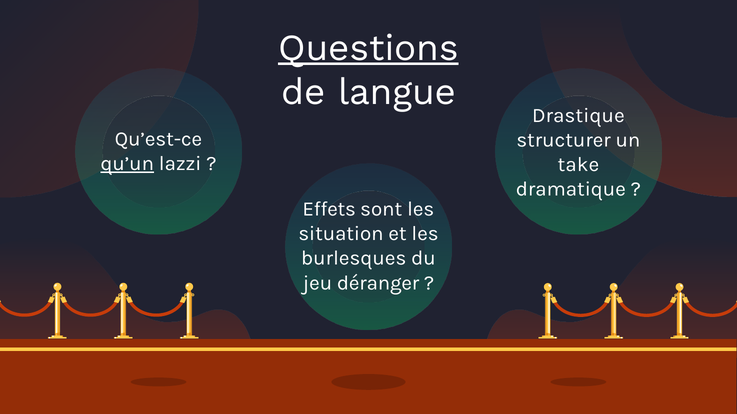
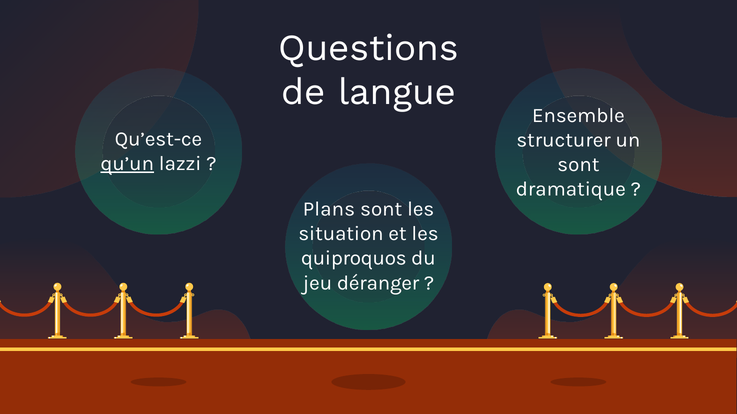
Questions underline: present -> none (368, 48)
Drastique: Drastique -> Ensemble (578, 116)
take: take -> sont (578, 165)
Effets: Effets -> Plans (329, 209)
burlesques: burlesques -> quiproquos (354, 259)
